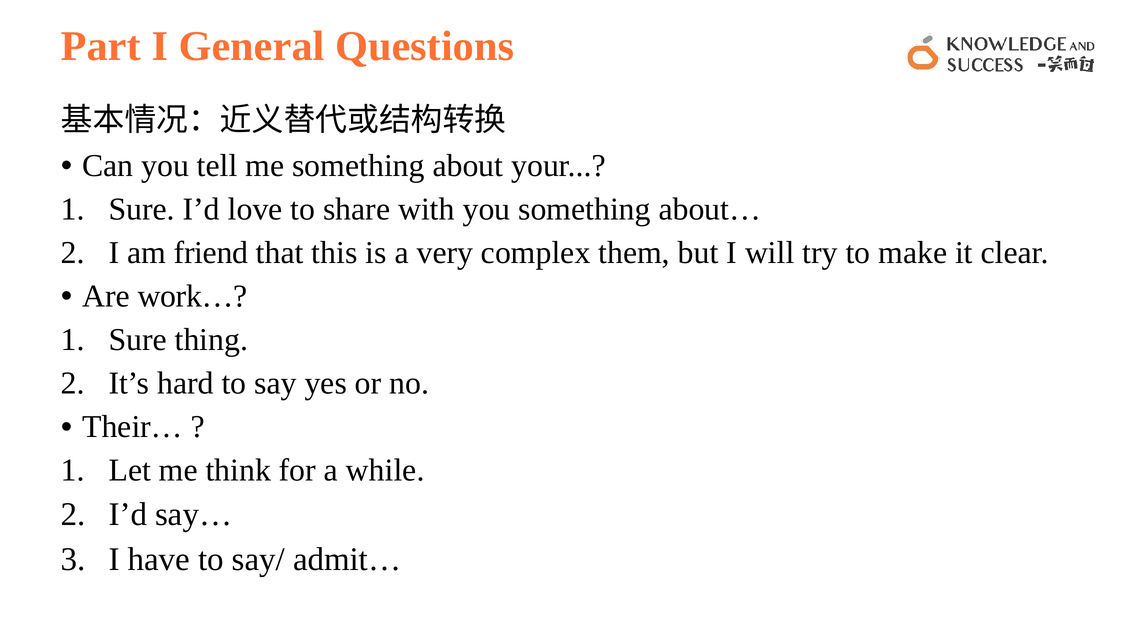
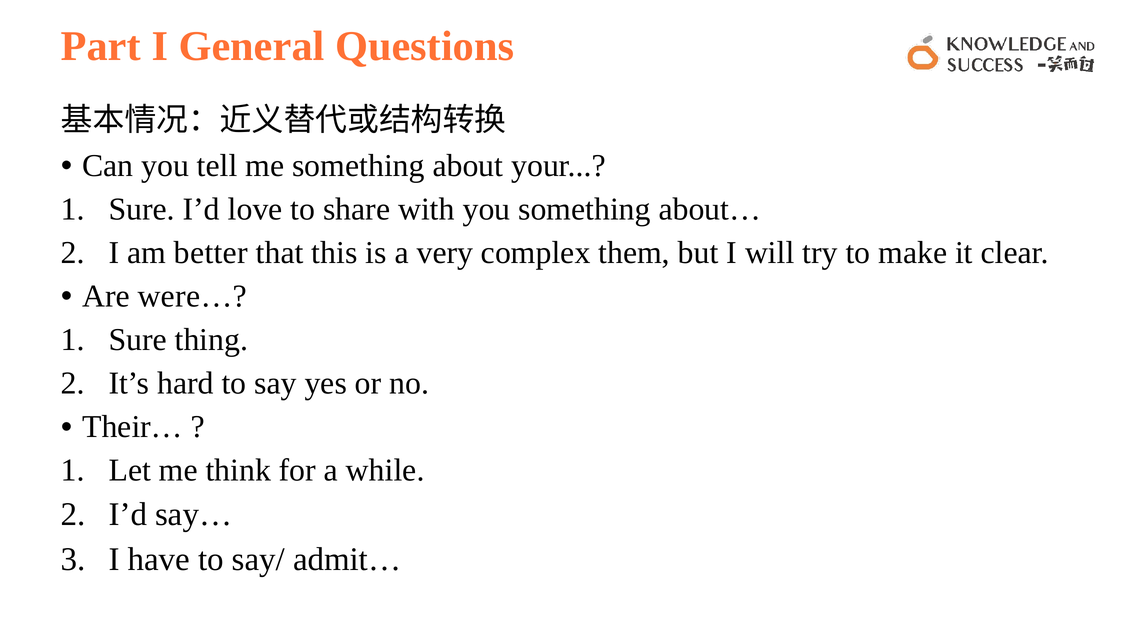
friend: friend -> better (211, 253)
work…: work… -> were… (192, 296)
